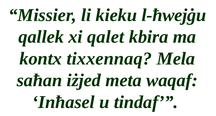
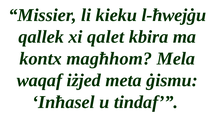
tixxennaq: tixxennaq -> magħhom (109, 59)
saħan: saħan -> waqaf (39, 80)
waqaf: waqaf -> ġismu (172, 80)
